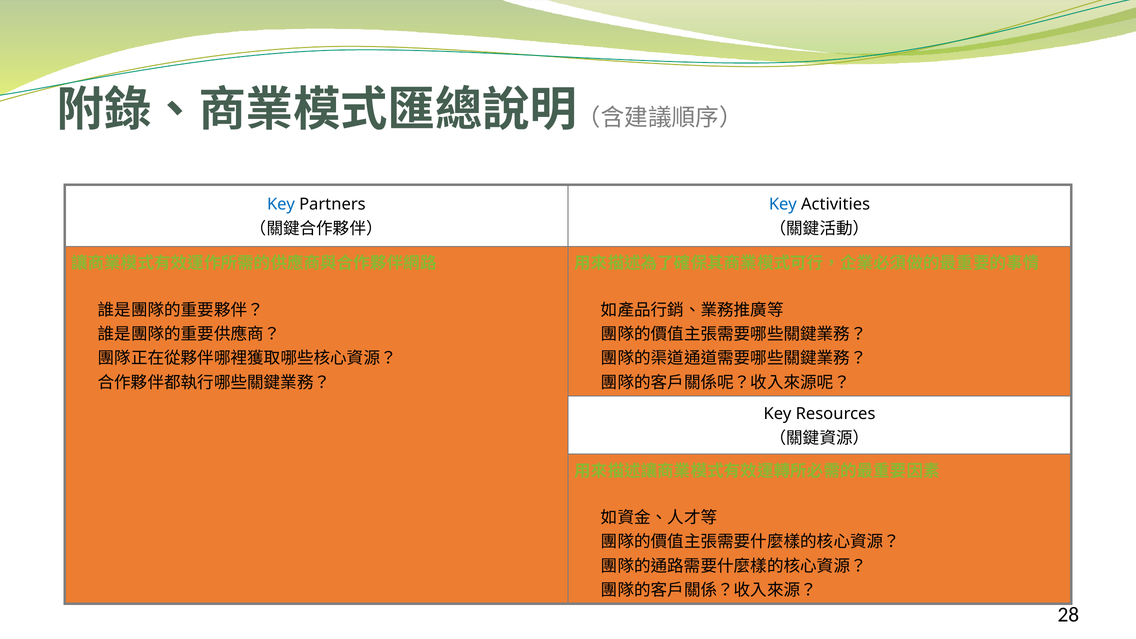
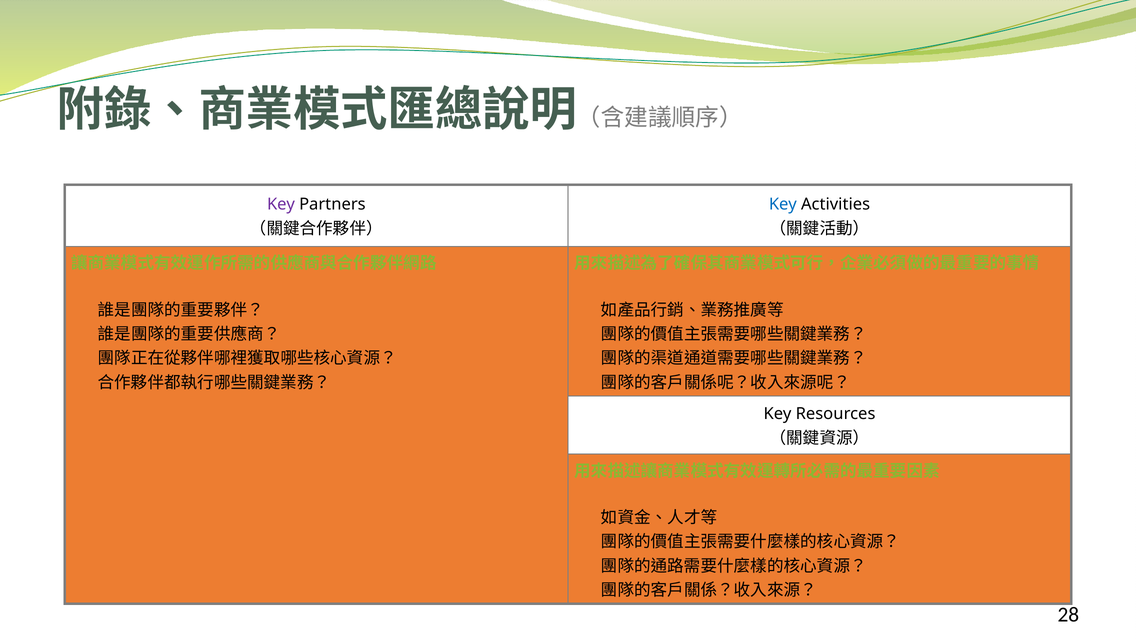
Key colour: blue -> purple (281, 205)
